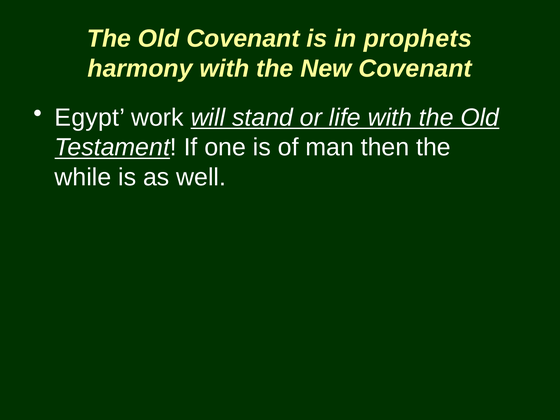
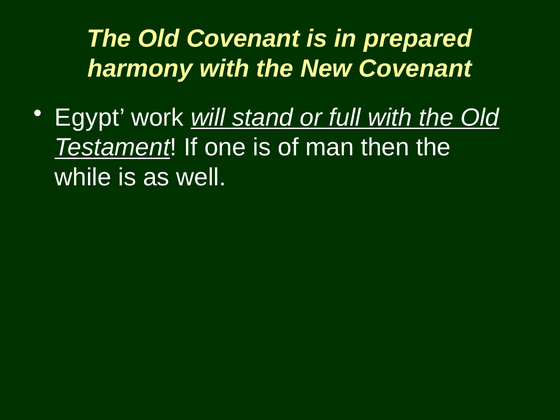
prophets: prophets -> prepared (418, 39)
life: life -> full (345, 117)
